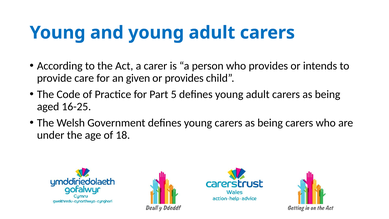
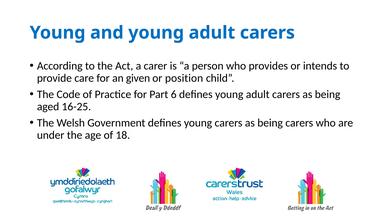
or provides: provides -> position (184, 78)
5: 5 -> 6 (174, 94)
